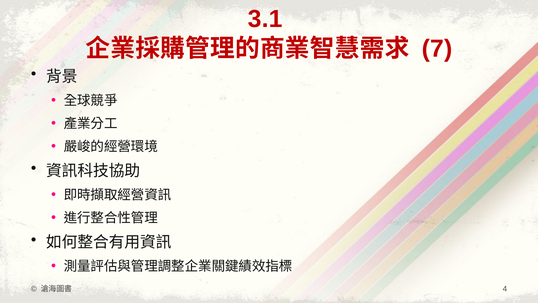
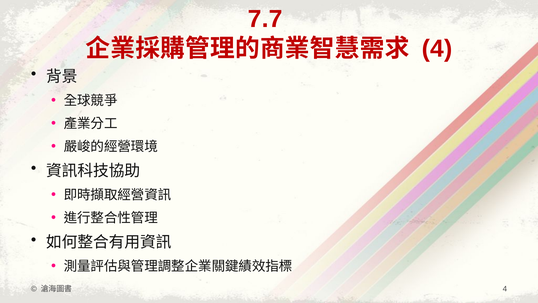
3.1: 3.1 -> 7.7 (265, 19)
7: 7 -> 4 (437, 49)
